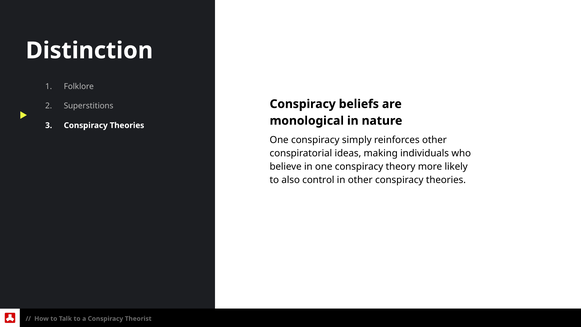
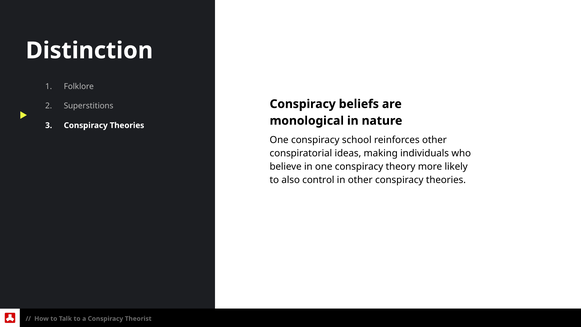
simply: simply -> school (357, 140)
